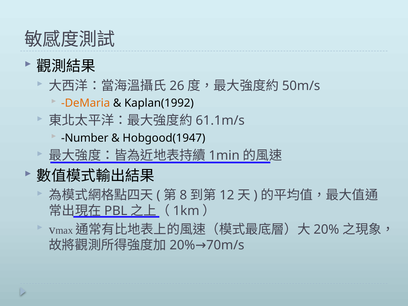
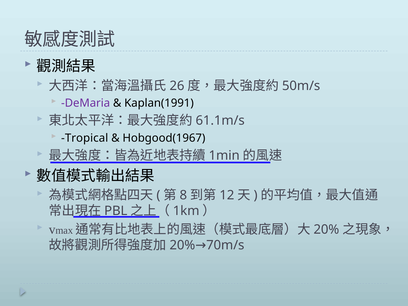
DeMaria colour: orange -> purple (86, 103)
Kaplan(1992: Kaplan(1992 -> Kaplan(1991 (159, 103)
Number: Number -> Tropical (85, 138)
Hobgood(1947: Hobgood(1947 -> Hobgood(1967 (164, 138)
